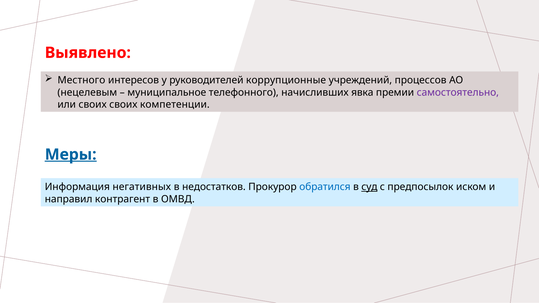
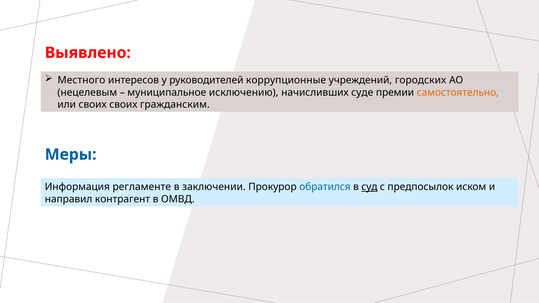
процессов: процессов -> городских (421, 80)
телефонного: телефонного -> исключению (244, 92)
явка: явка -> суде (362, 92)
самостоятельно colour: purple -> orange (458, 92)
компетенции: компетенции -> гражданским (175, 105)
Меры underline: present -> none (71, 155)
негативных: негативных -> регламенте (142, 187)
недостатков: недостатков -> заключении (214, 187)
